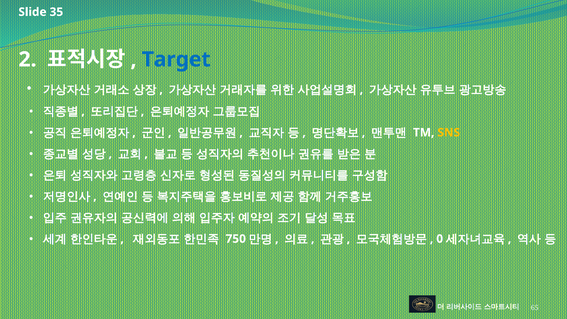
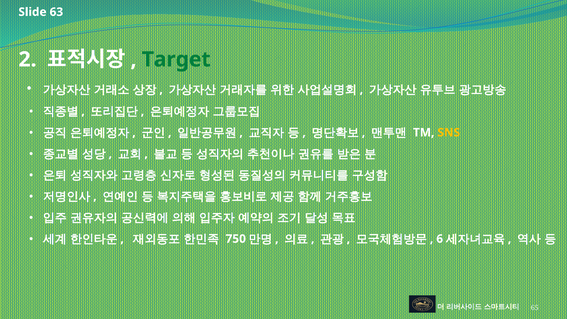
35: 35 -> 63 (56, 12)
Target colour: blue -> green (176, 59)
0: 0 -> 6 (440, 239)
